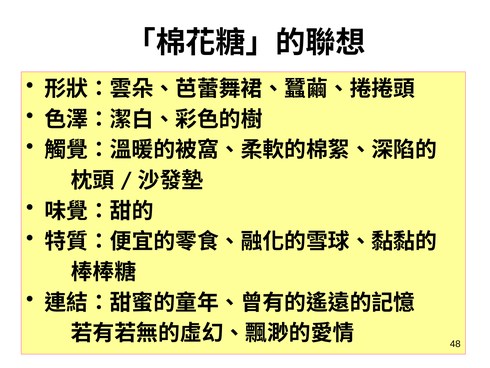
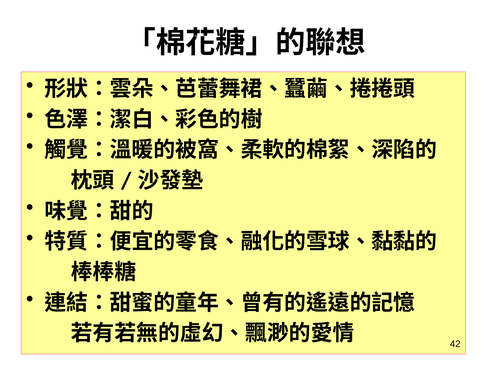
48: 48 -> 42 (455, 344)
